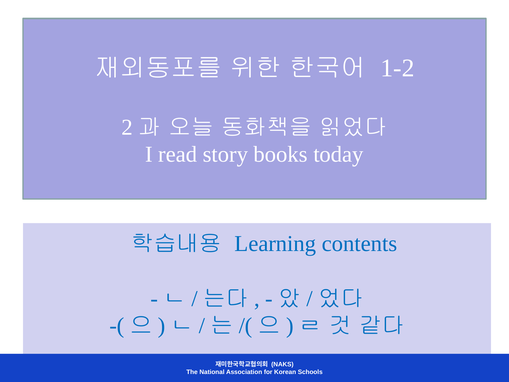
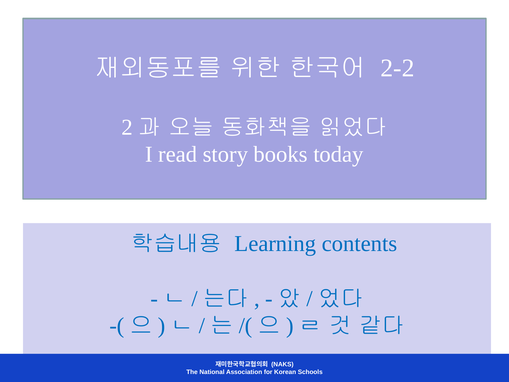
1-2: 1-2 -> 2-2 (397, 68)
